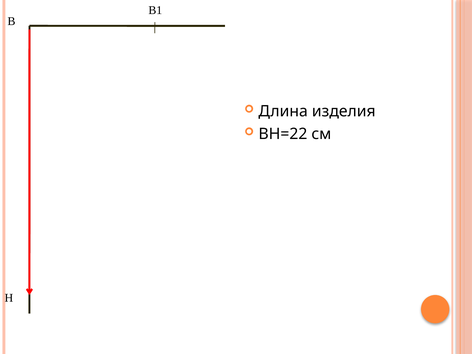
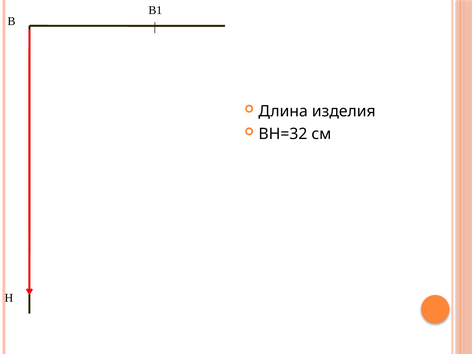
ВН=22: ВН=22 -> ВН=32 (283, 134)
